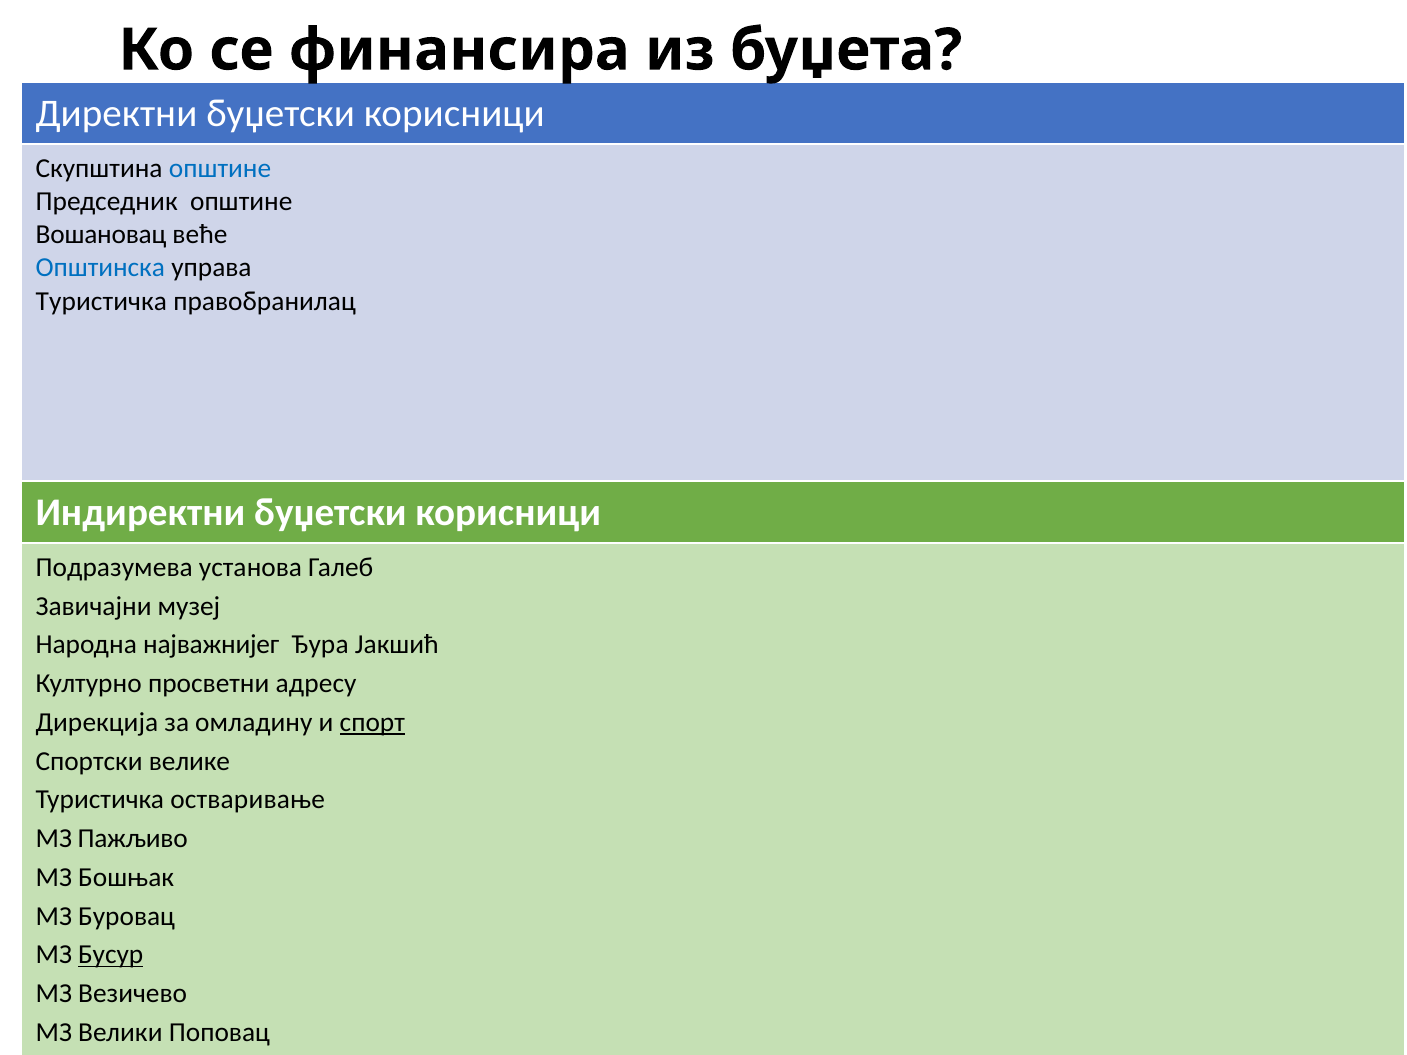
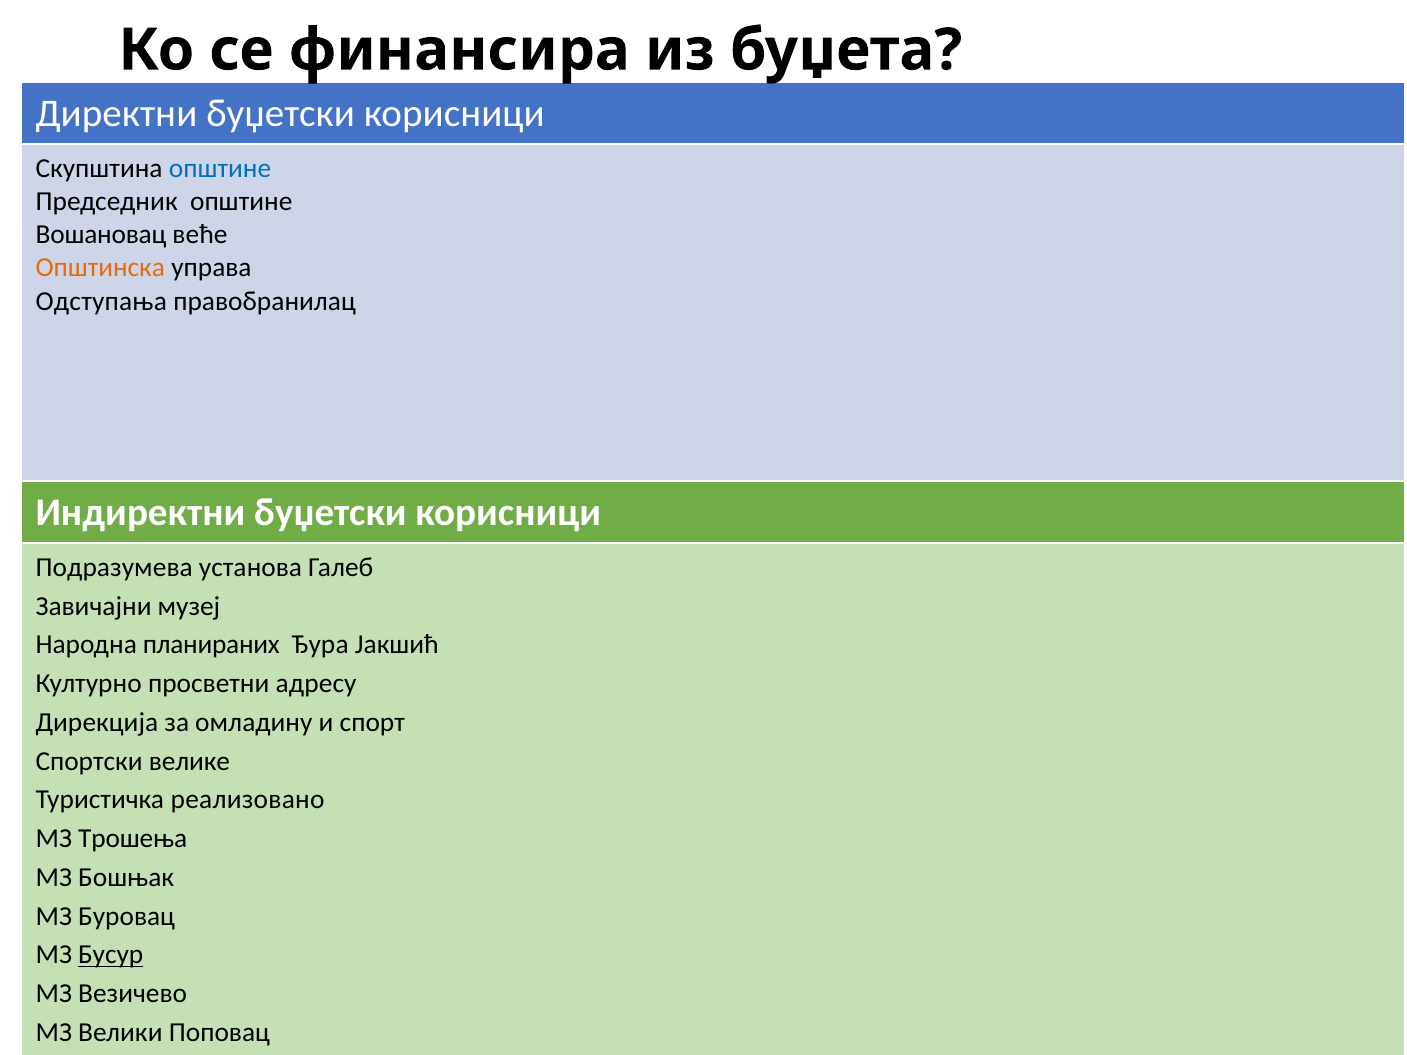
Општинска colour: blue -> orange (100, 268)
Туристичка: Туристичка -> Одступања (101, 301)
најважнијег: најважнијег -> планираних (211, 645)
спорт underline: present -> none (372, 722)
остваривање: остваривање -> реализовано (248, 800)
Пажљиво: Пажљиво -> Трошења (133, 839)
